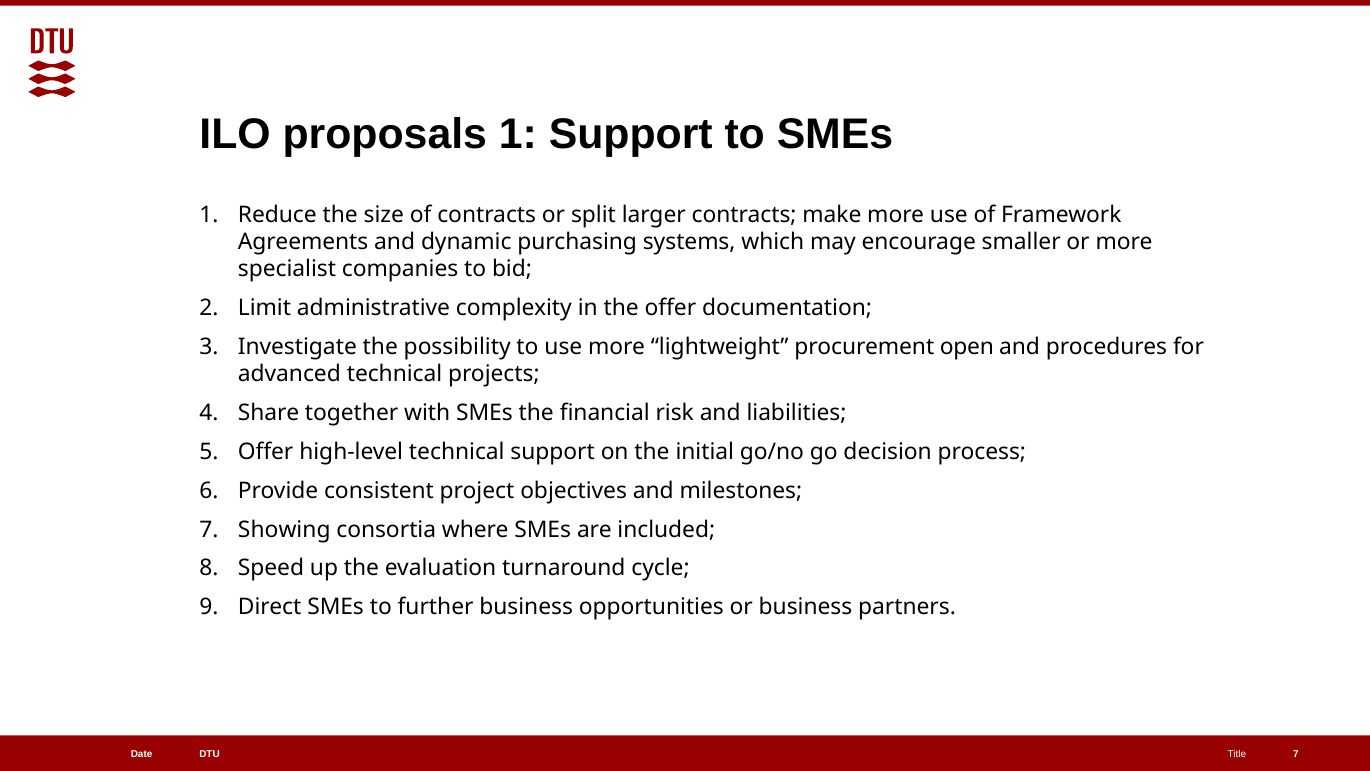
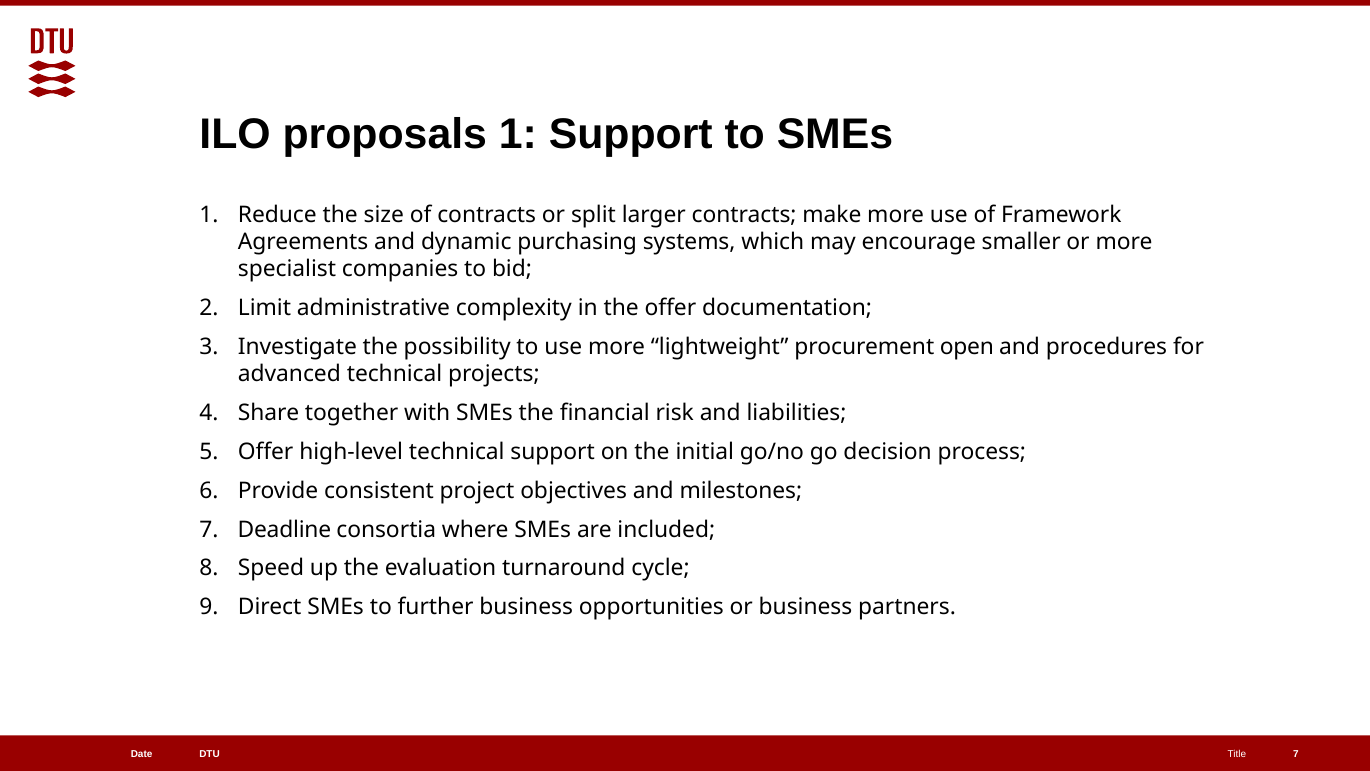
Showing: Showing -> Deadline (284, 529)
